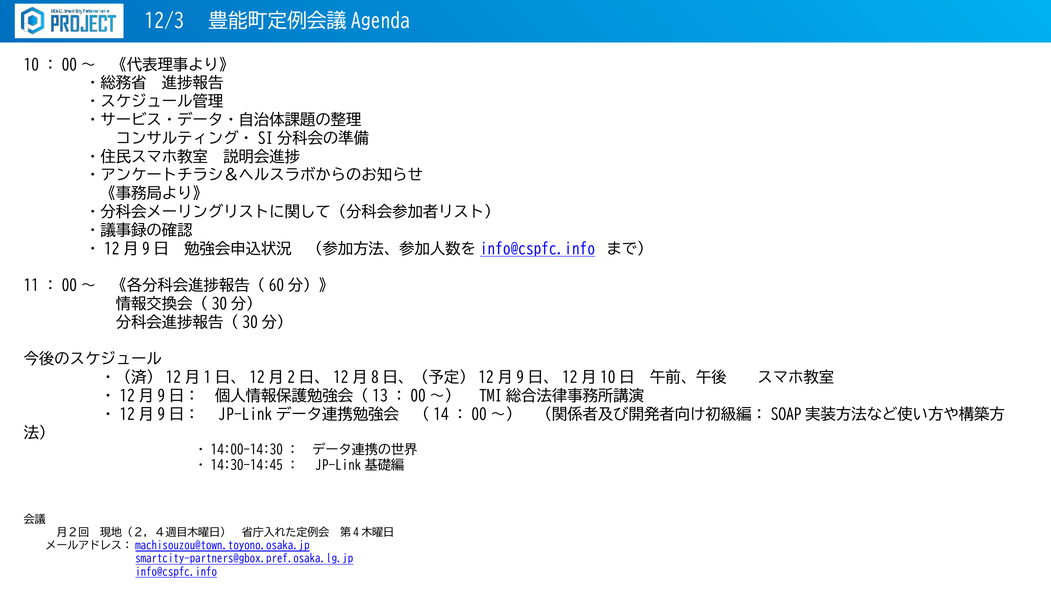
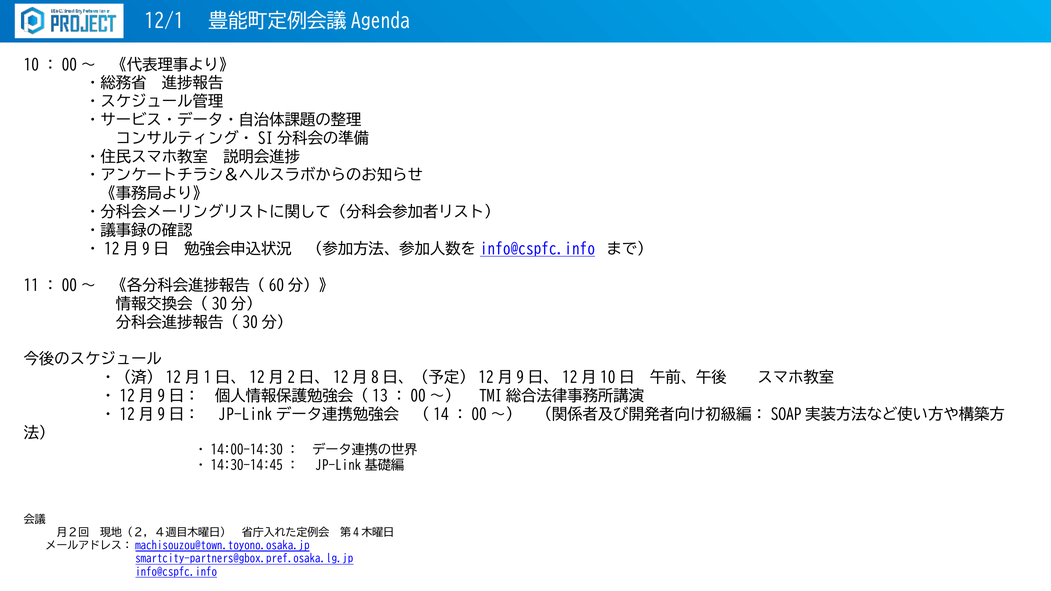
12/3: 12/3 -> 12/1 (164, 21)
